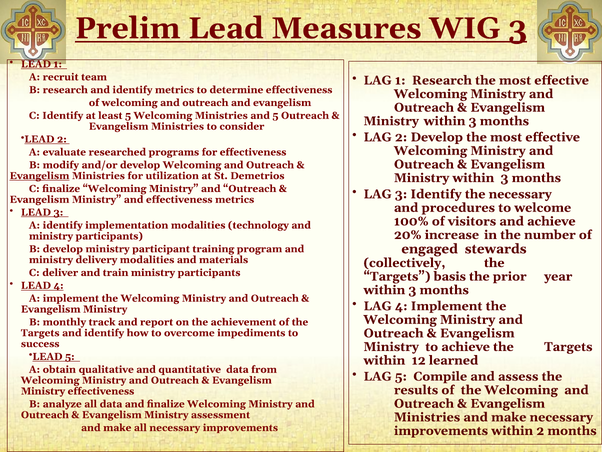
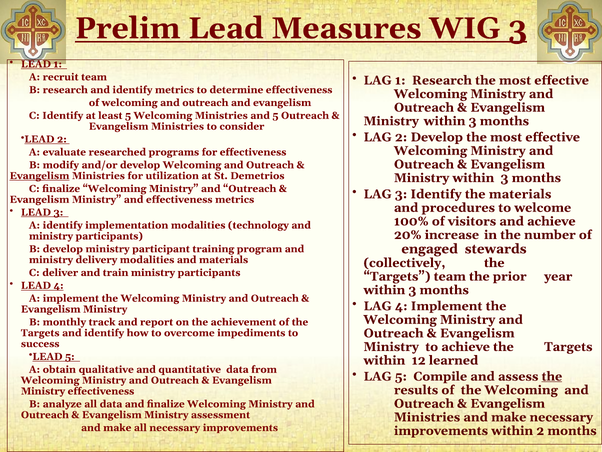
the necessary: necessary -> materials (520, 194)
Targets basis: basis -> team (450, 276)
the underline: none -> present (552, 376)
